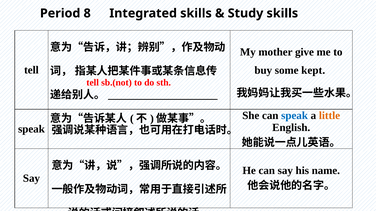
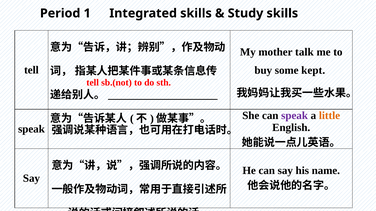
8: 8 -> 1 (87, 13)
give: give -> talk (304, 52)
speak colour: blue -> purple (295, 116)
